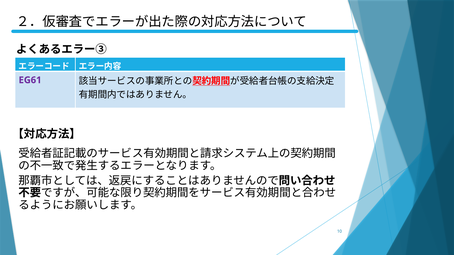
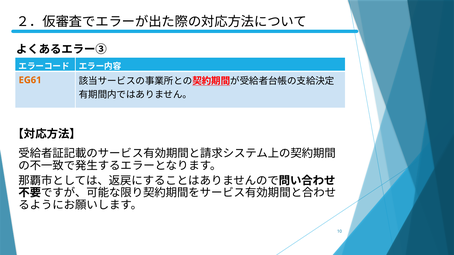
EG61 colour: purple -> orange (30, 80)
